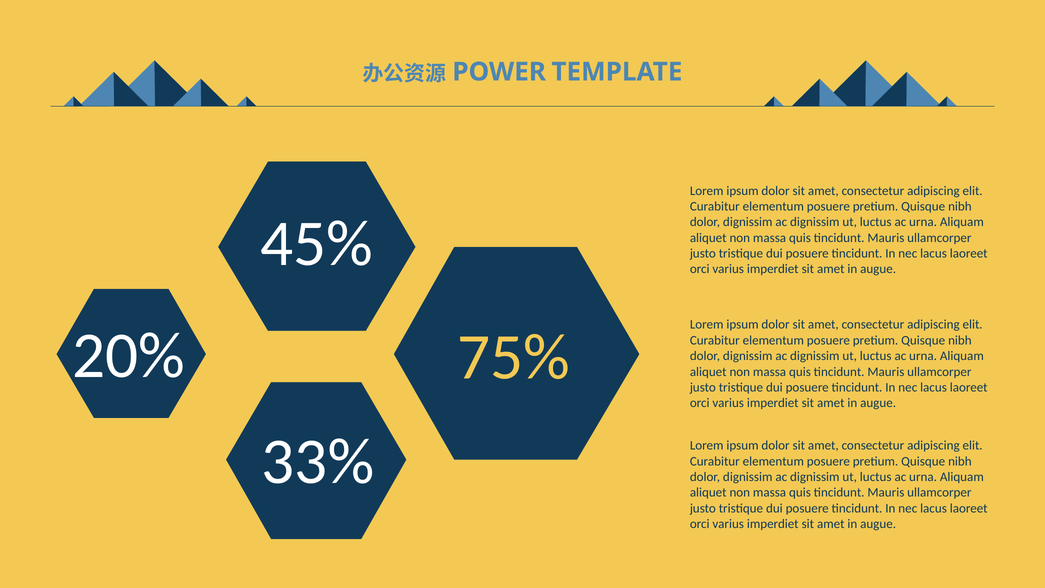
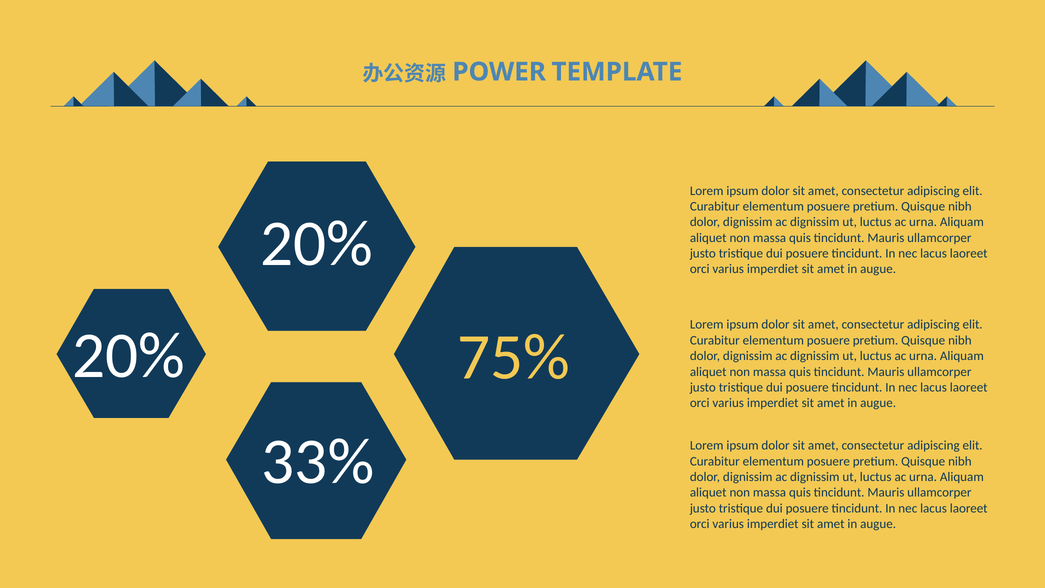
45%: 45% -> 20% (317, 244)
